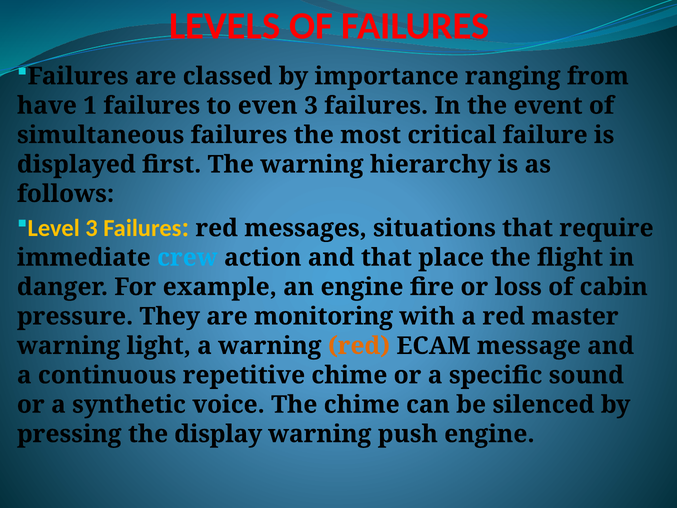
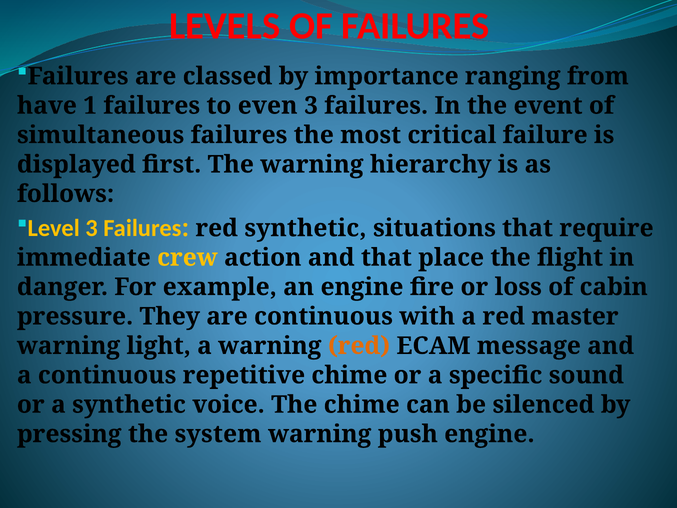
red messages: messages -> synthetic (305, 228)
crew colour: light blue -> yellow (187, 257)
are monitoring: monitoring -> continuous (323, 316)
display: display -> system (218, 434)
